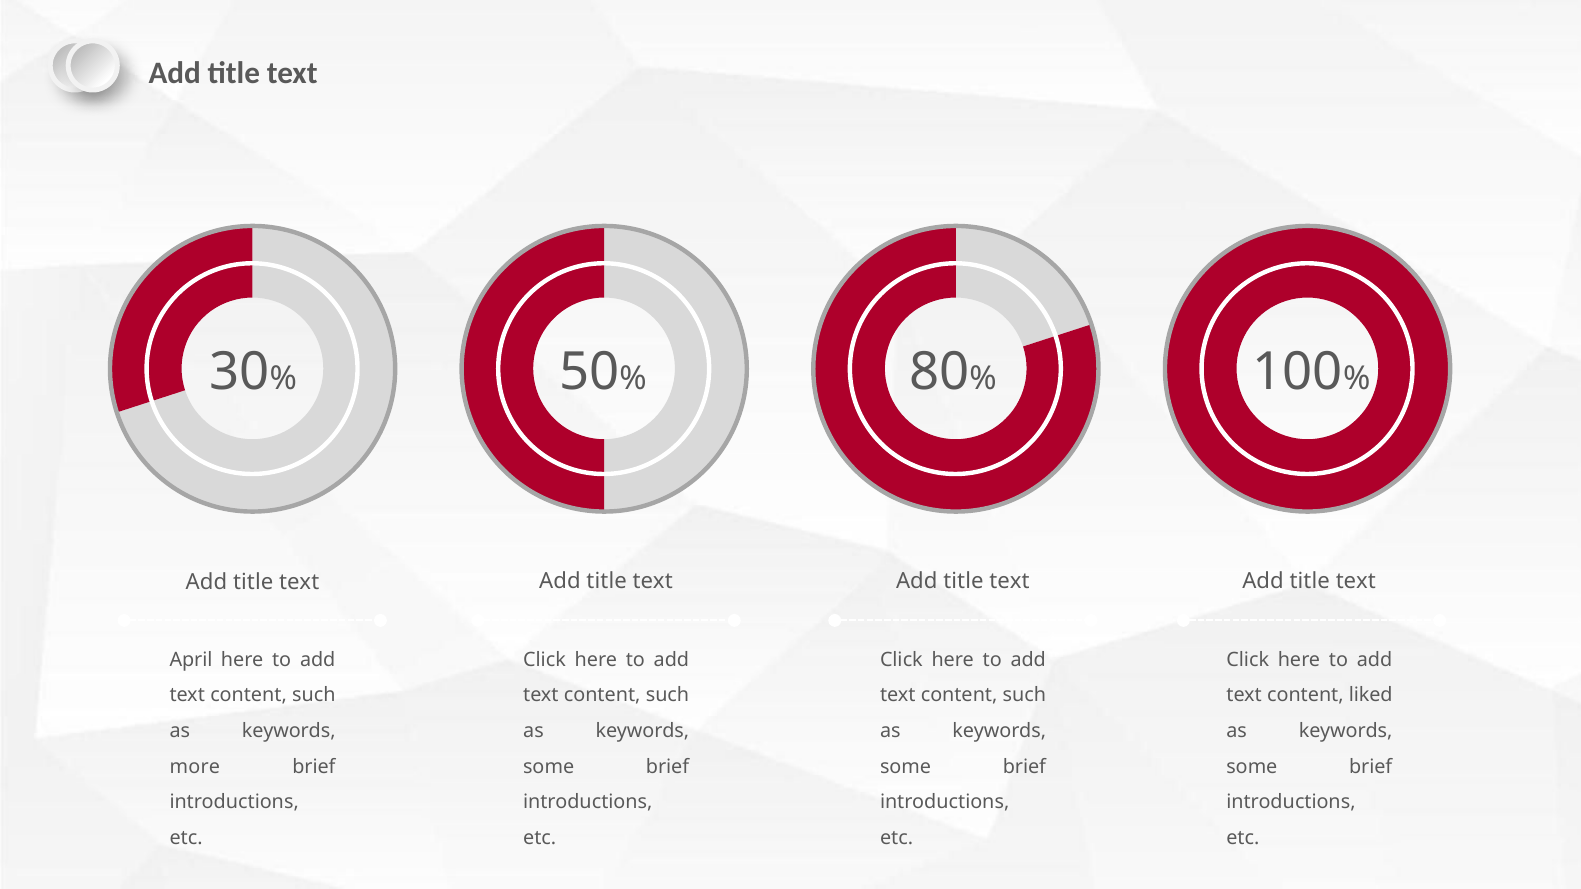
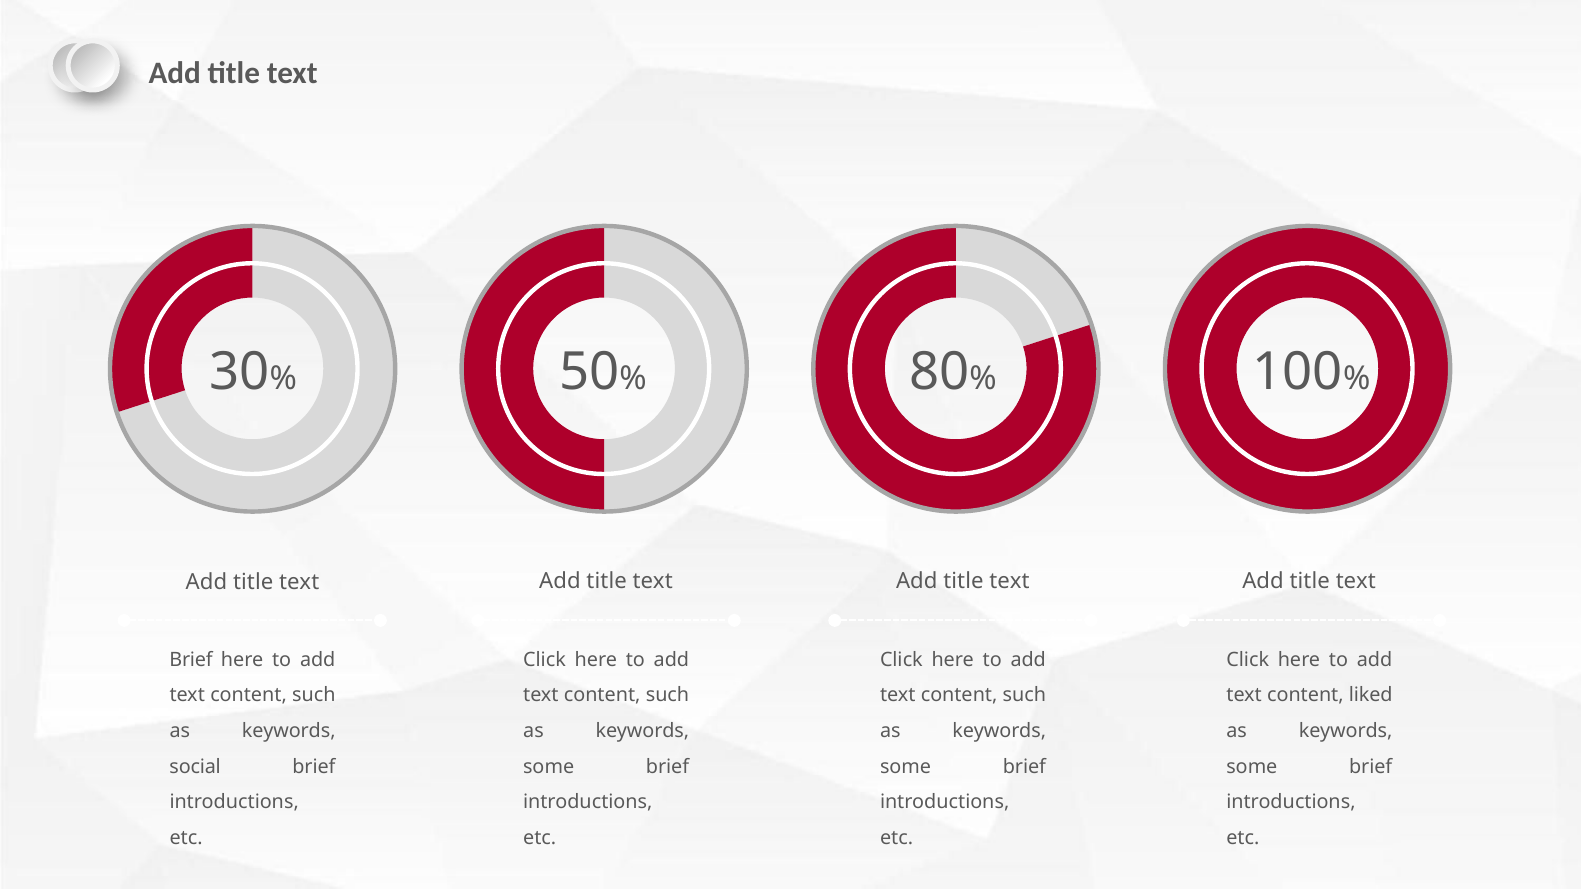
April: April -> Brief (191, 660)
more: more -> social (195, 767)
